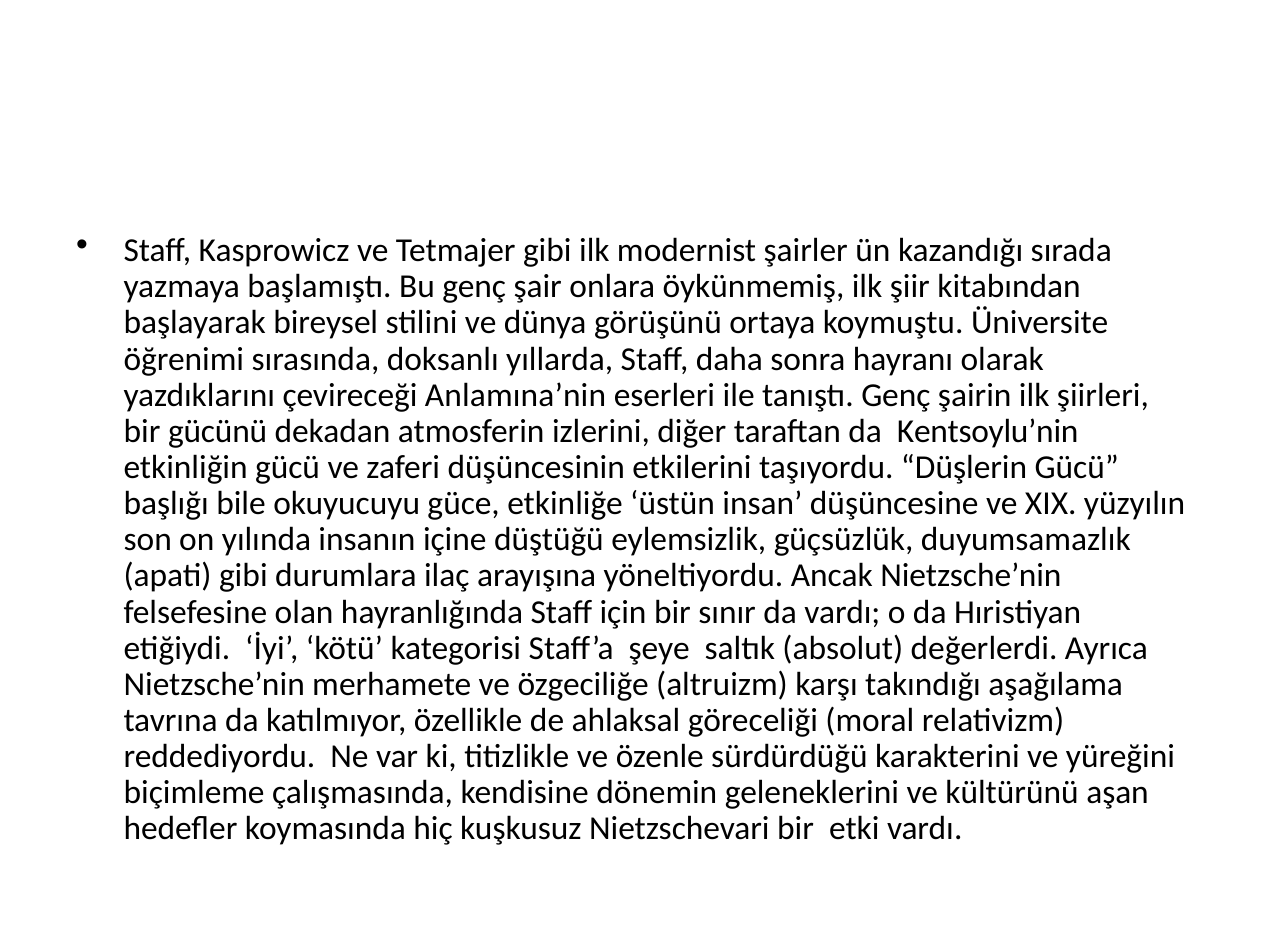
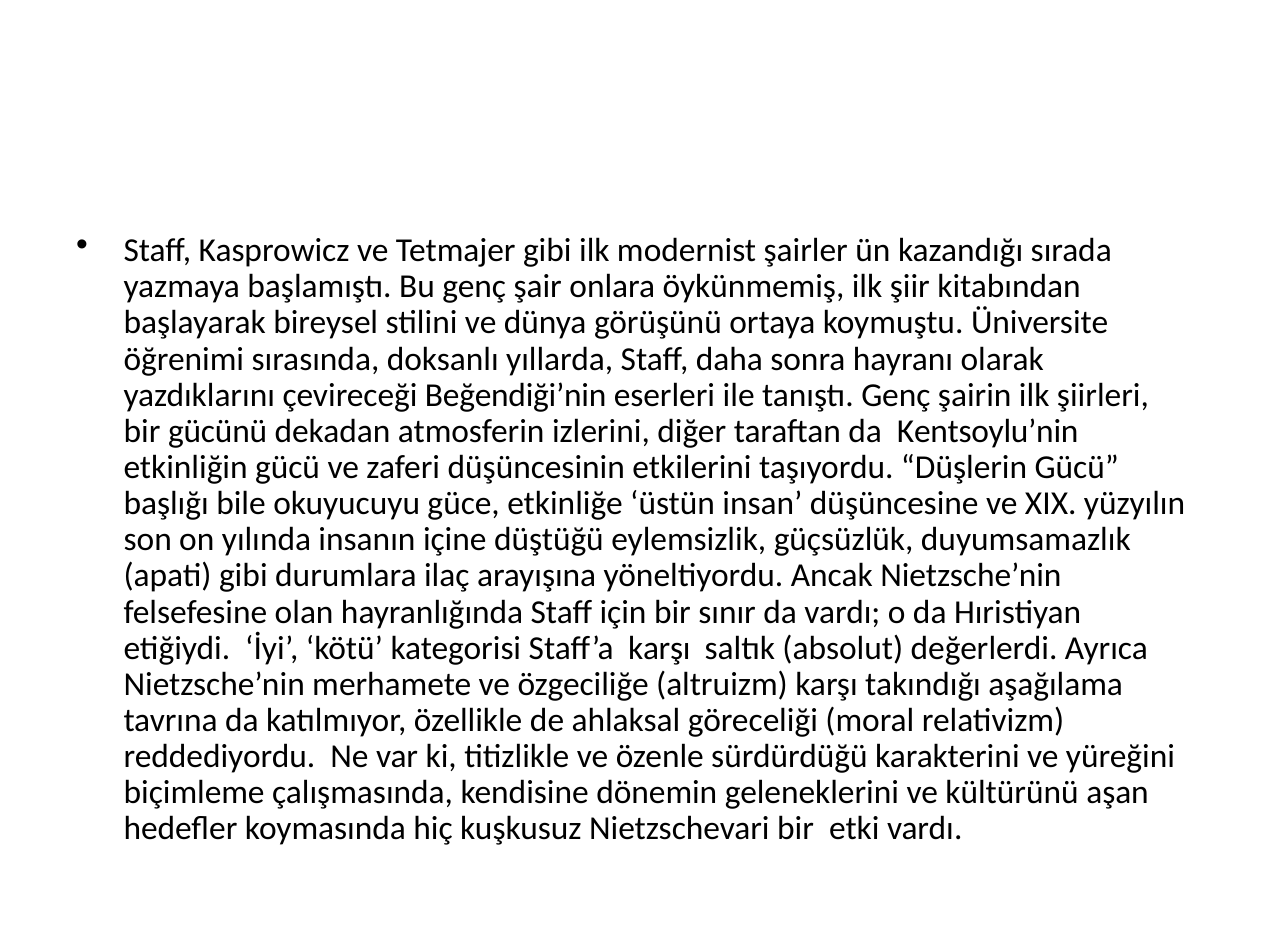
Anlamına’nin: Anlamına’nin -> Beğendiği’nin (516, 395)
Staff’a şeye: şeye -> karşı (659, 648)
